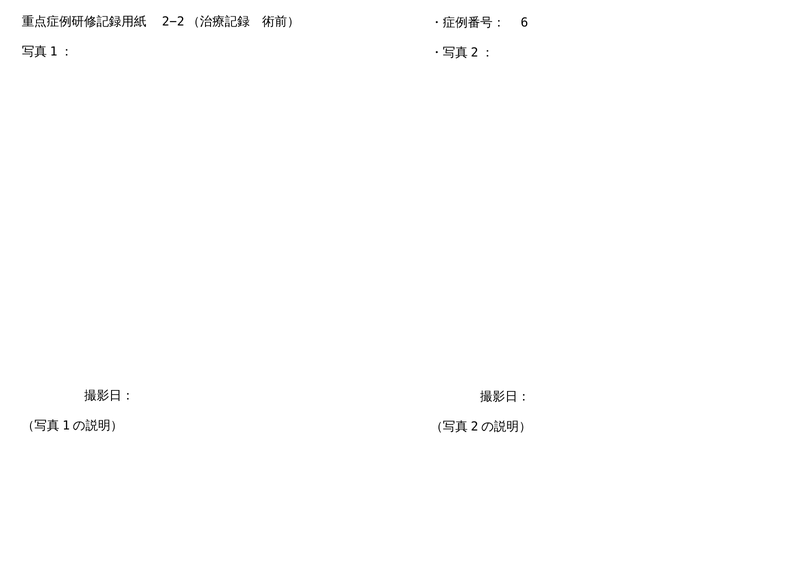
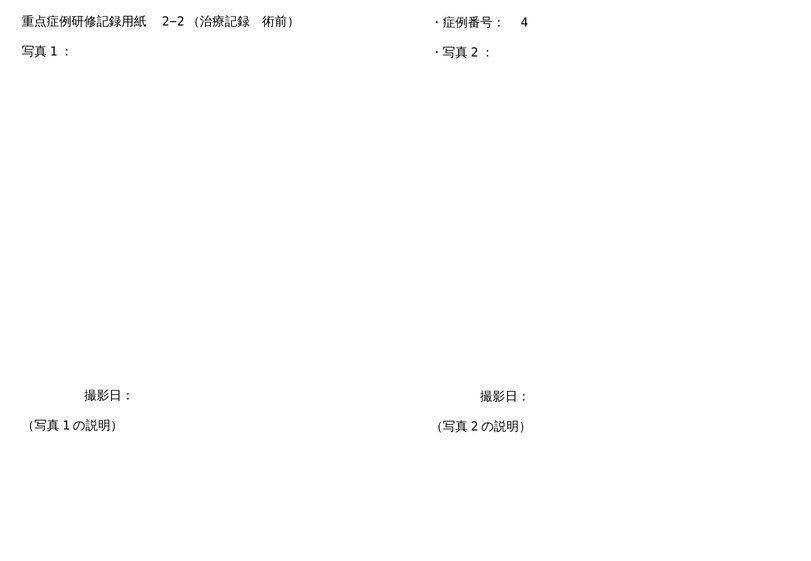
6: 6 -> 4 (524, 23)
